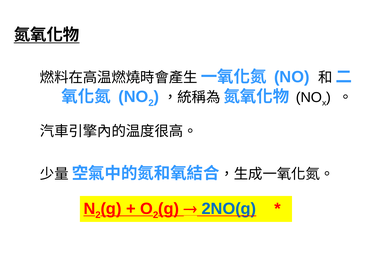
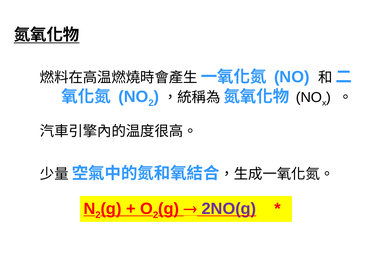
2NO(g colour: blue -> purple (229, 209)
